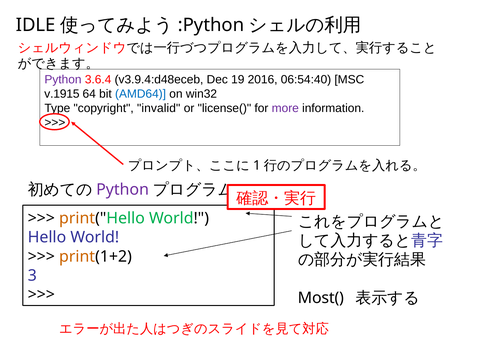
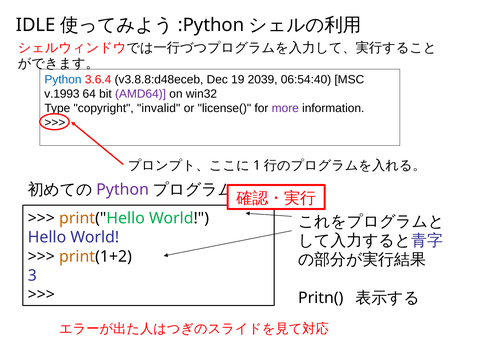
Python colour: purple -> blue (63, 79)
v3.9.4:d48eceb: v3.9.4:d48eceb -> v3.8.8:d48eceb (159, 79)
2016: 2016 -> 2039 (263, 79)
v.1915: v.1915 -> v.1993 (62, 94)
AMD64 colour: blue -> purple (141, 94)
Most(: Most( -> Pritn( (321, 298)
